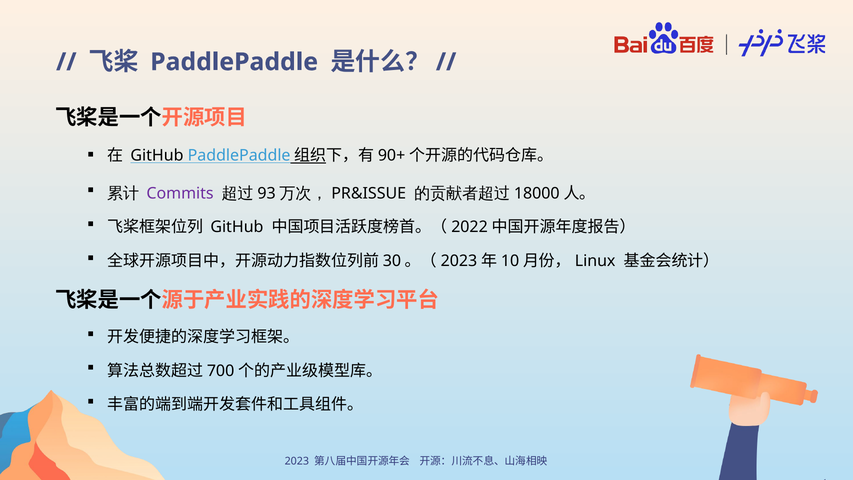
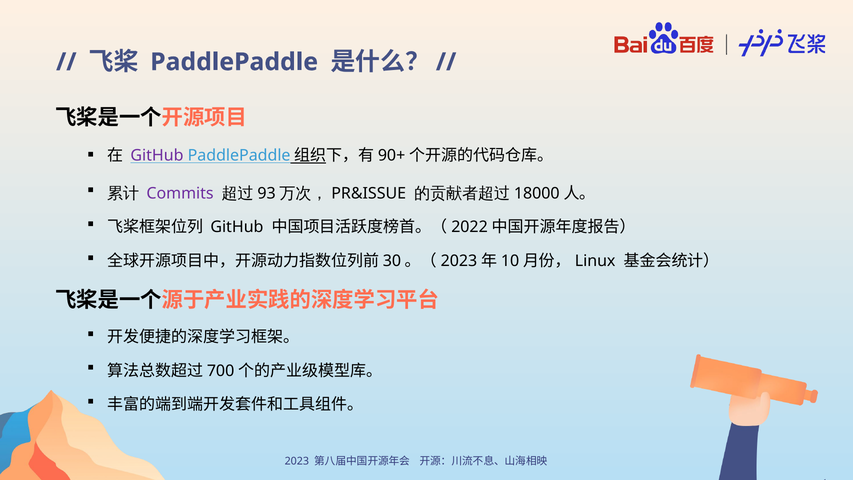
GitHub colour: black -> purple (157, 155)
